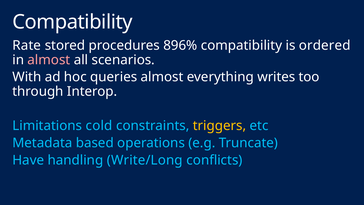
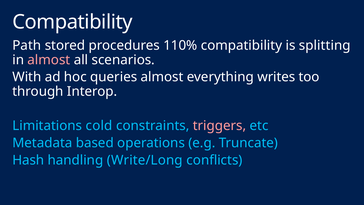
Rate: Rate -> Path (27, 45)
896%: 896% -> 110% (180, 45)
ordered: ordered -> splitting (325, 45)
triggers colour: yellow -> pink (220, 126)
Have: Have -> Hash (28, 160)
